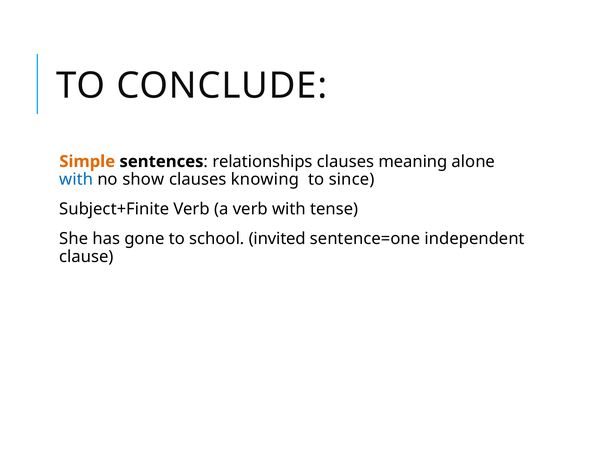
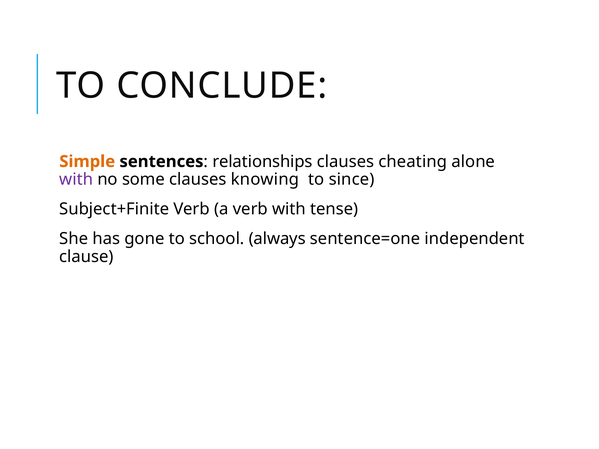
meaning: meaning -> cheating (413, 162)
with colour: blue -> purple (76, 180)
show: show -> some (143, 180)
invited: invited -> always (277, 239)
